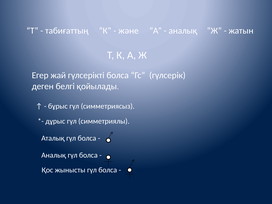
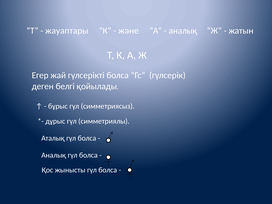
табиғаттың: табиғаттың -> жауаптары (67, 31)
